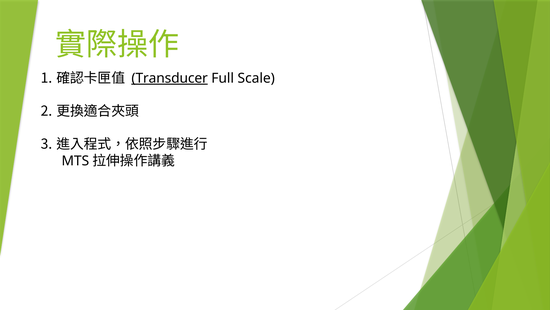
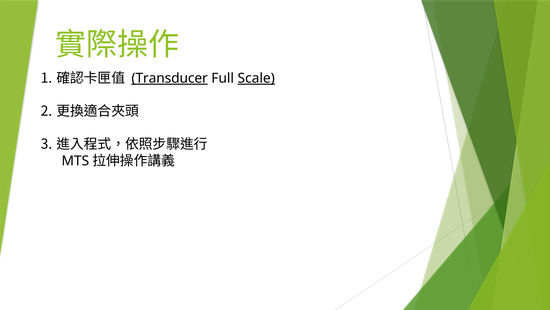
Scale underline: none -> present (256, 78)
